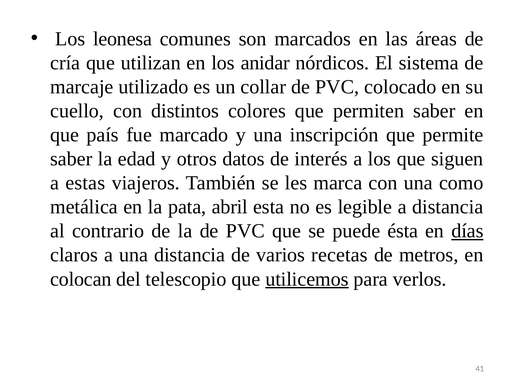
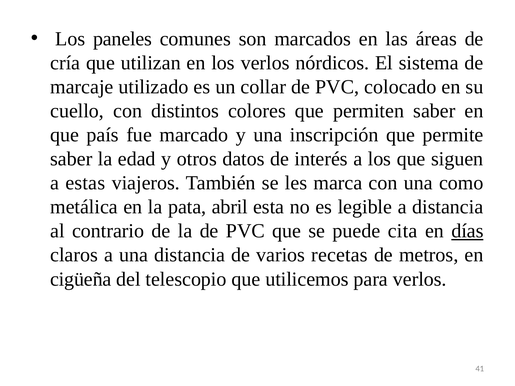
leonesa: leonesa -> paneles (123, 39)
los anidar: anidar -> verlos (265, 63)
ésta: ésta -> cita (403, 231)
colocan: colocan -> cigüeña (81, 279)
utilicemos underline: present -> none (307, 279)
